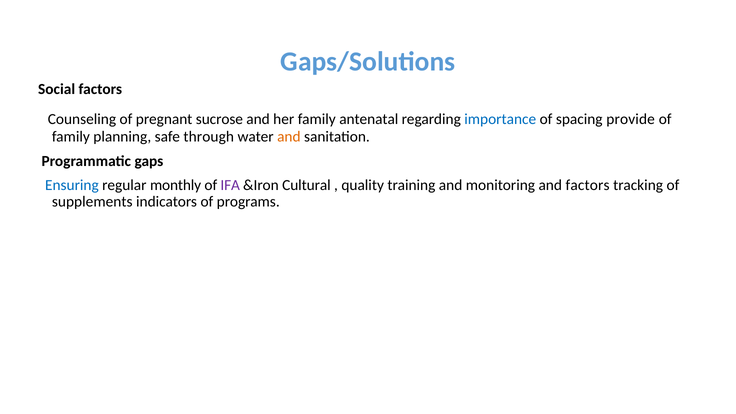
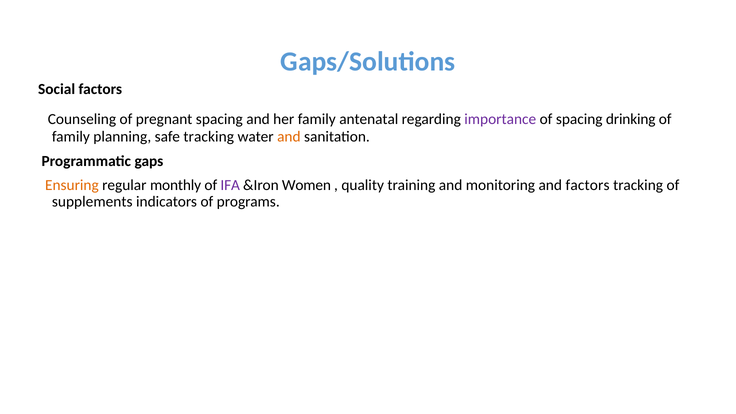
pregnant sucrose: sucrose -> spacing (219, 119)
importance colour: blue -> purple (500, 119)
provide: provide -> drinking (631, 119)
safe through: through -> tracking (209, 137)
Ensuring colour: blue -> orange (72, 185)
Cultural: Cultural -> Women (306, 185)
